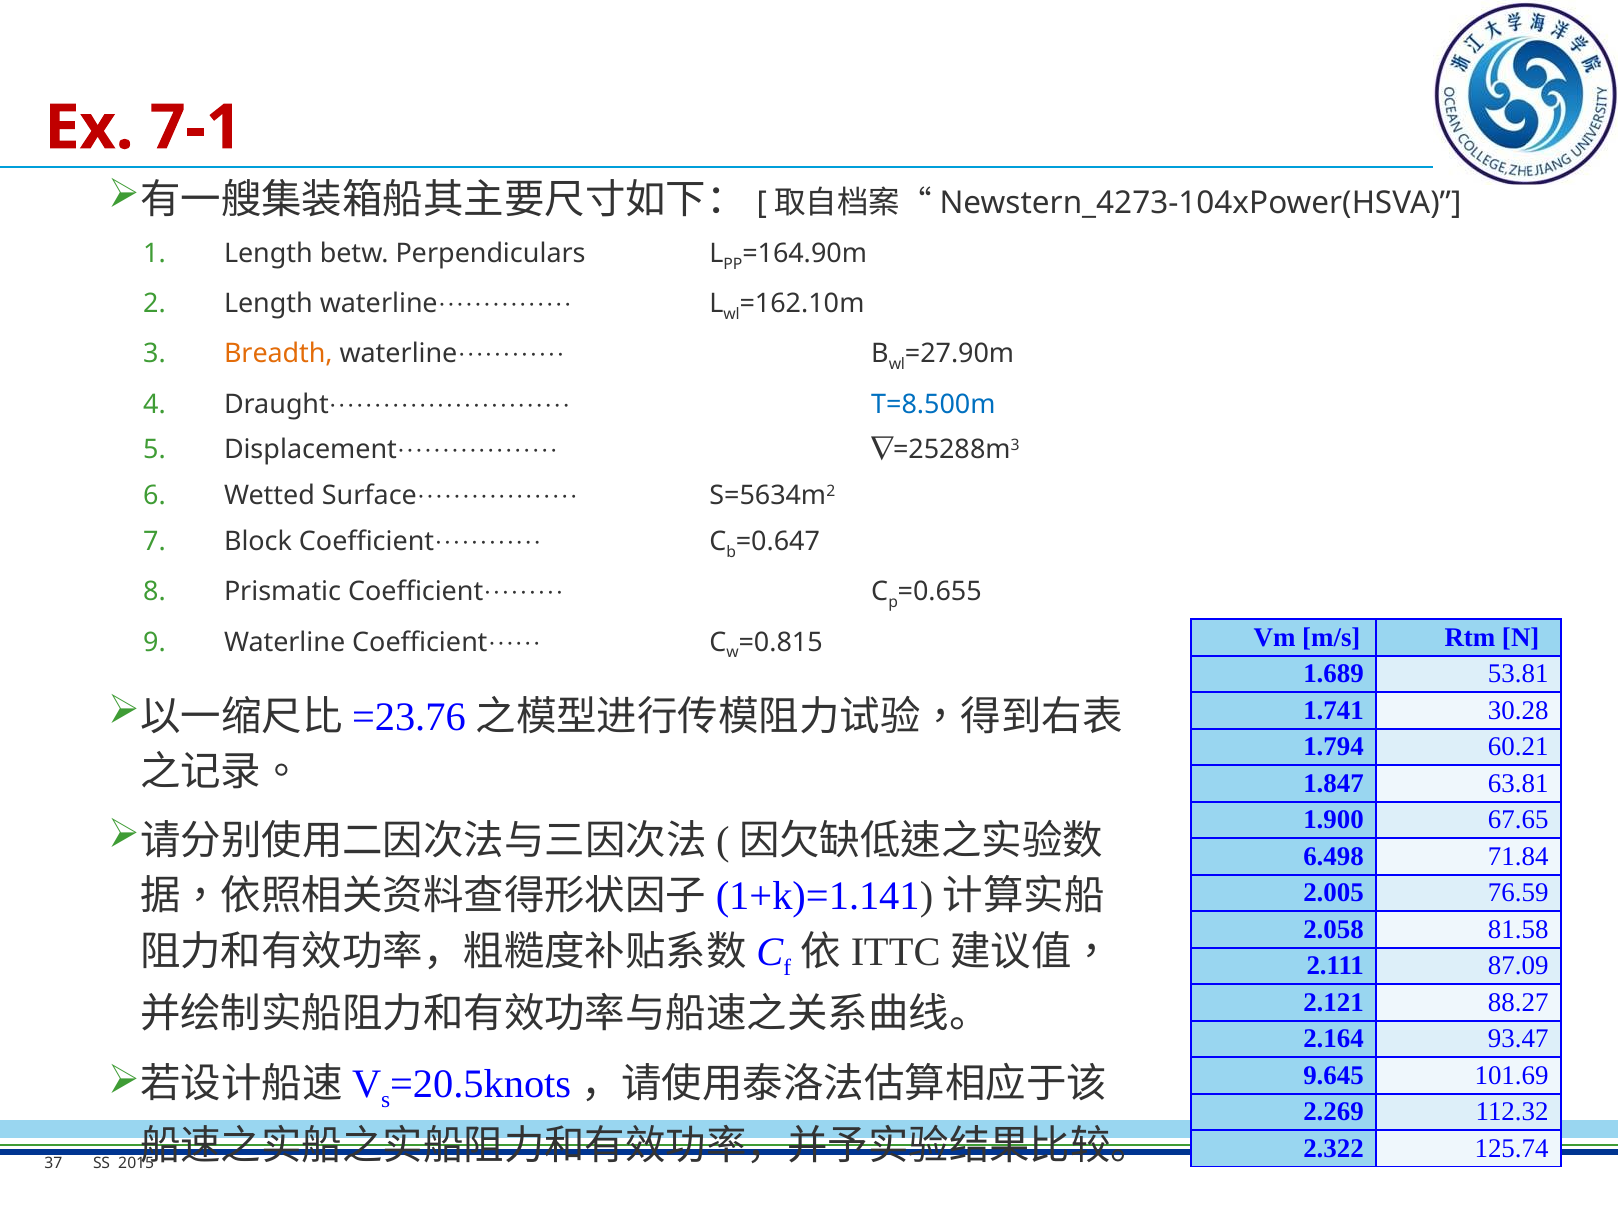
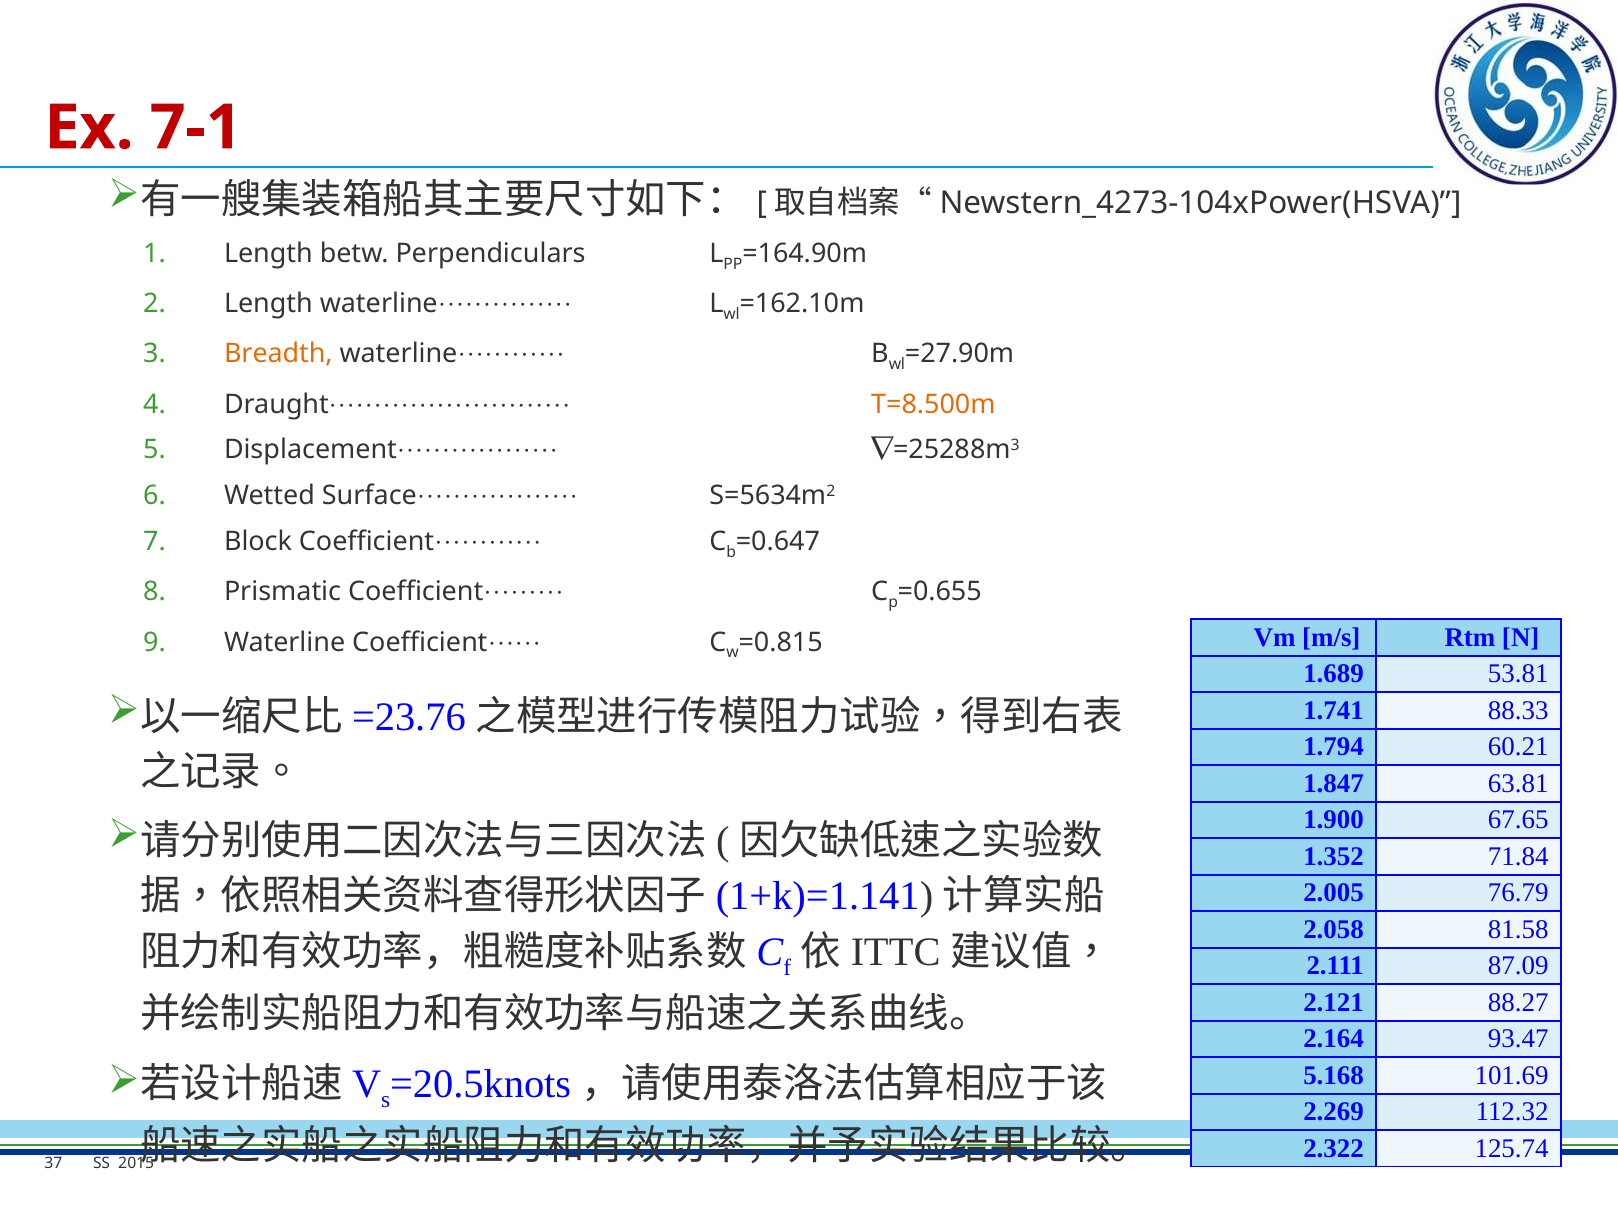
T=8.500m colour: blue -> orange (933, 404)
30.28: 30.28 -> 88.33 (1518, 711)
6.498: 6.498 -> 1.352 (1334, 857)
76.59: 76.59 -> 76.79 (1518, 893)
9.645: 9.645 -> 5.168 (1334, 1076)
